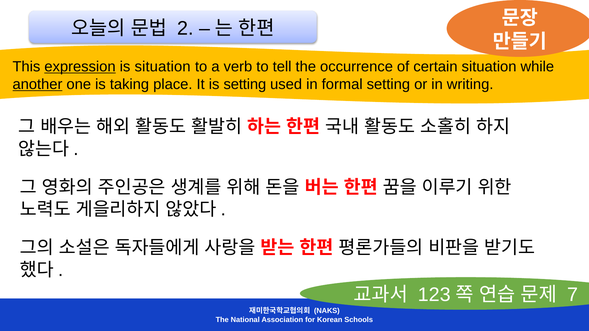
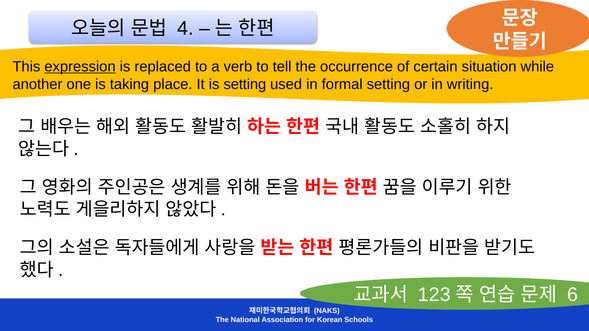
2: 2 -> 4 (185, 28)
is situation: situation -> replaced (163, 67)
another underline: present -> none (37, 84)
7: 7 -> 6 (573, 295)
